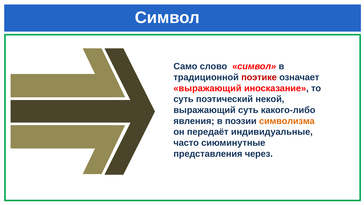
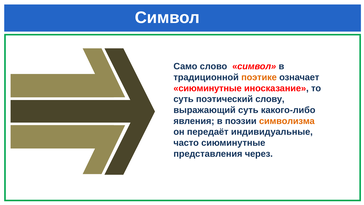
поэтике colour: red -> orange (259, 77)
выражающий: выражающий -> сиюминутные (208, 88)
некой: некой -> слову (270, 99)
